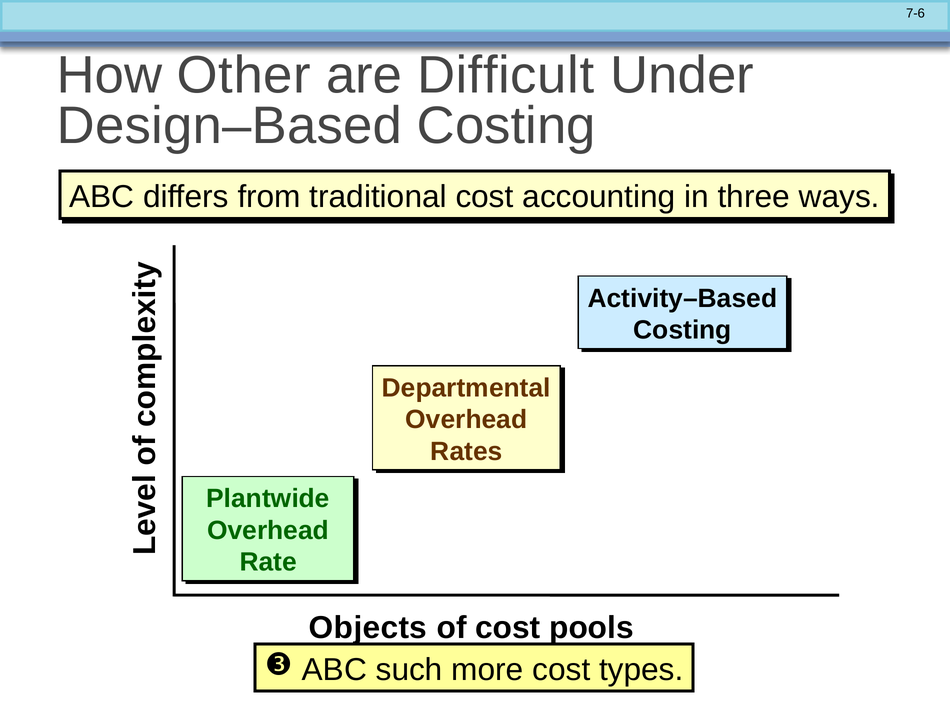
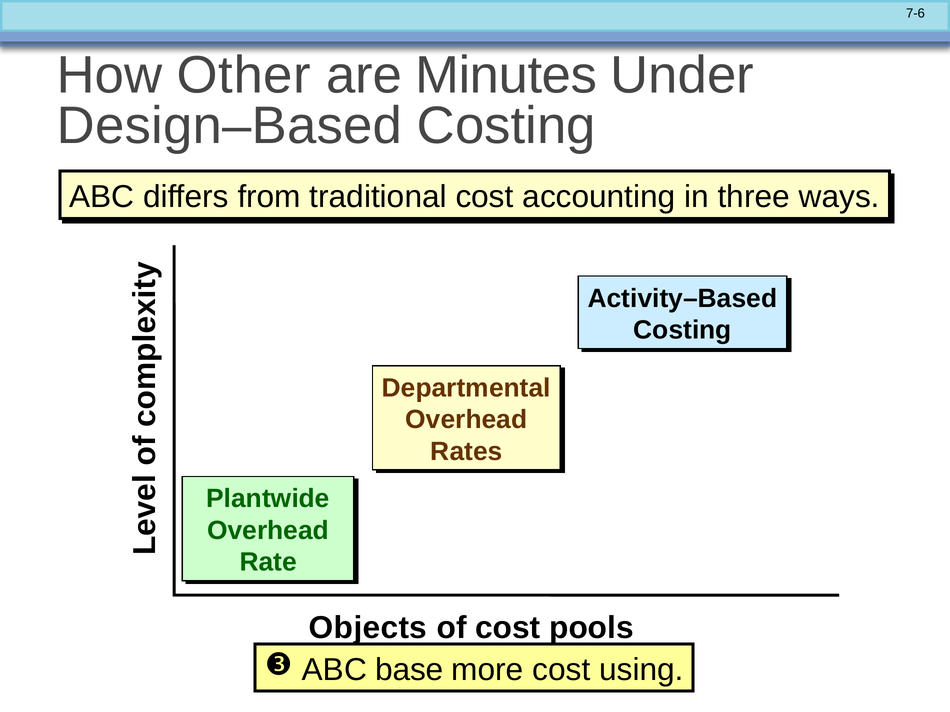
Difficult: Difficult -> Minutes (506, 75)
such: such -> base (409, 670)
types: types -> using (641, 670)
